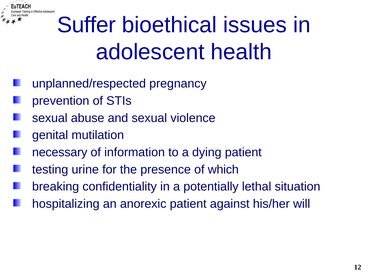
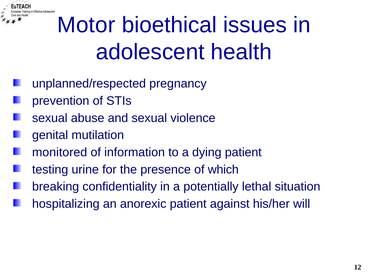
Suffer: Suffer -> Motor (86, 25)
necessary: necessary -> monitored (60, 152)
